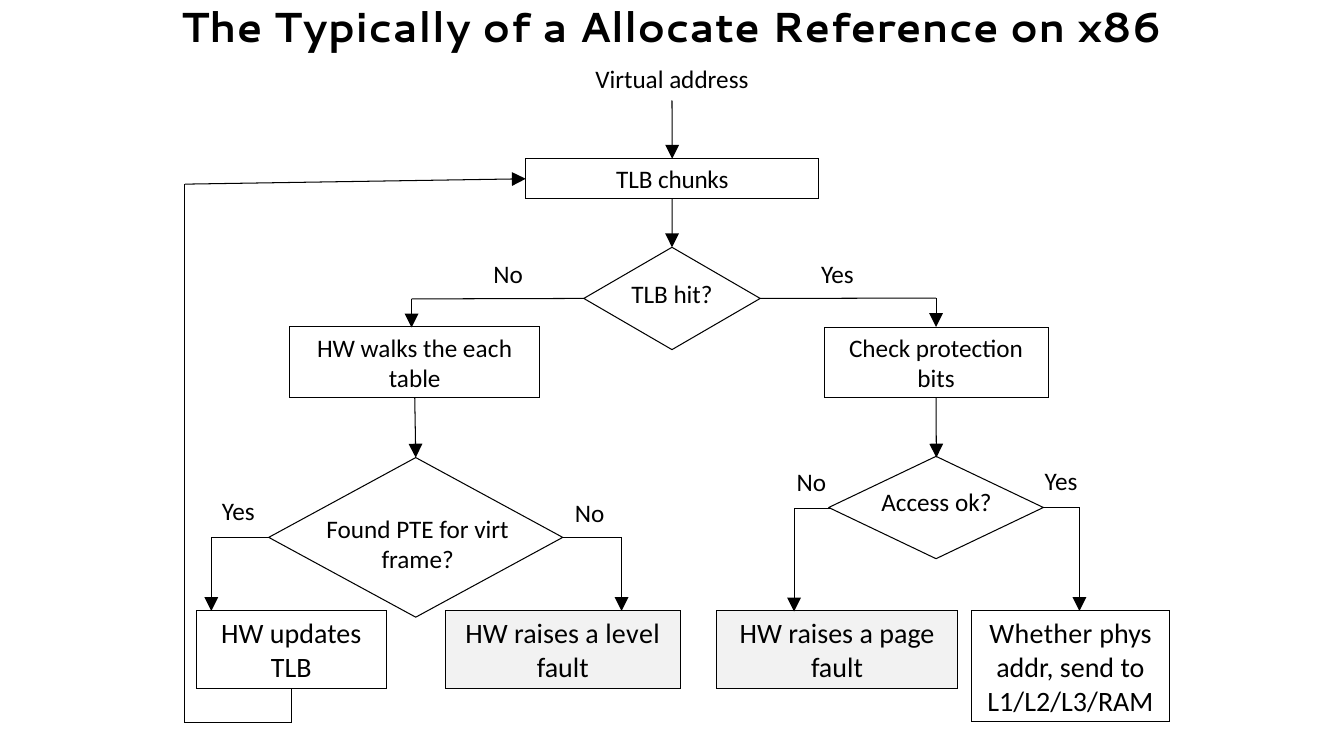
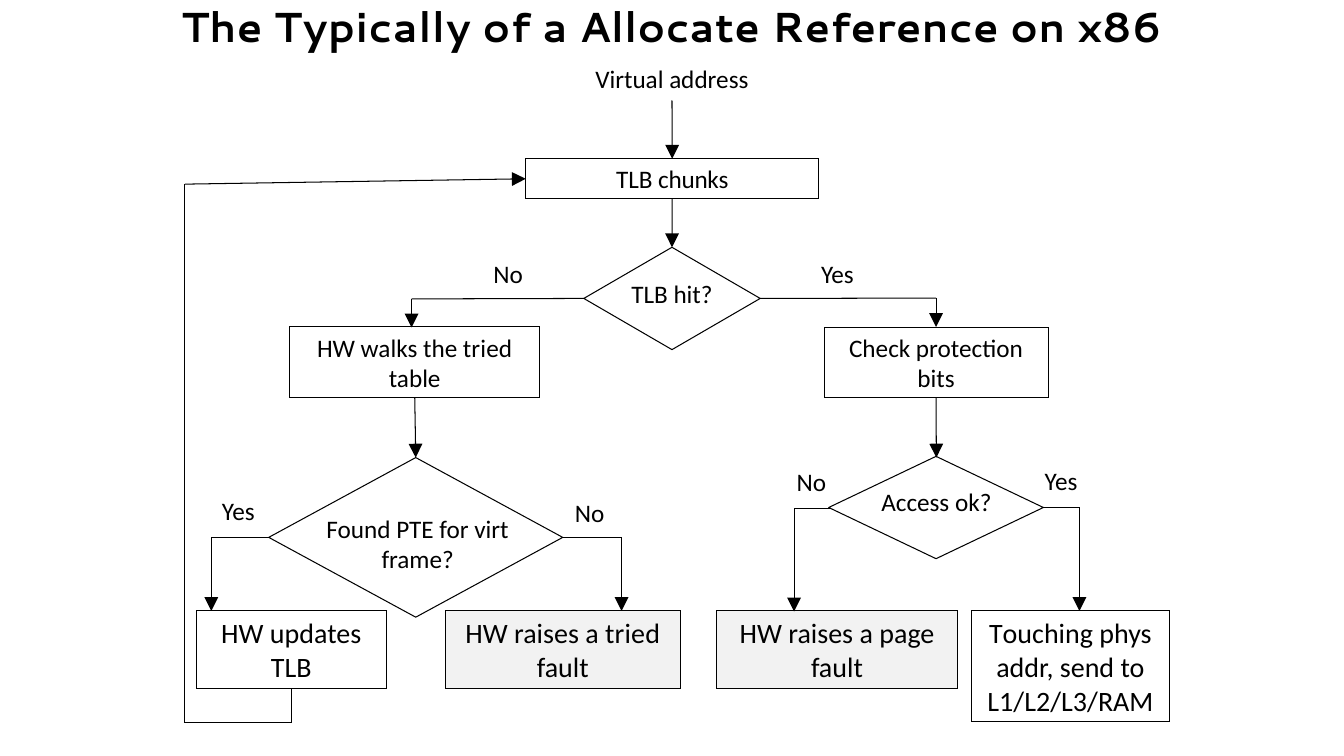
the each: each -> tried (488, 349)
a level: level -> tried (633, 635)
Whether: Whether -> Touching (1041, 635)
